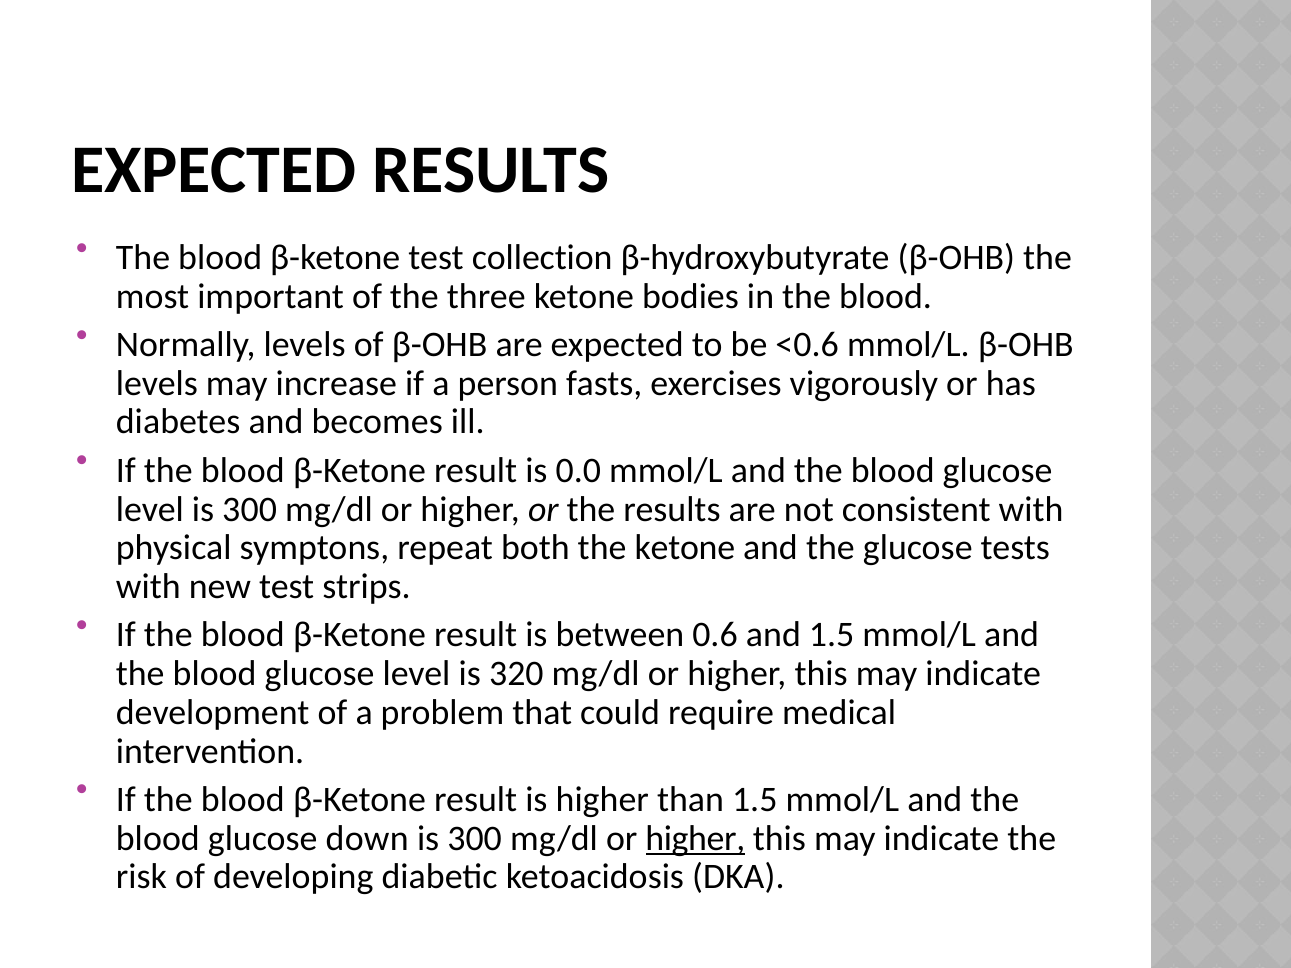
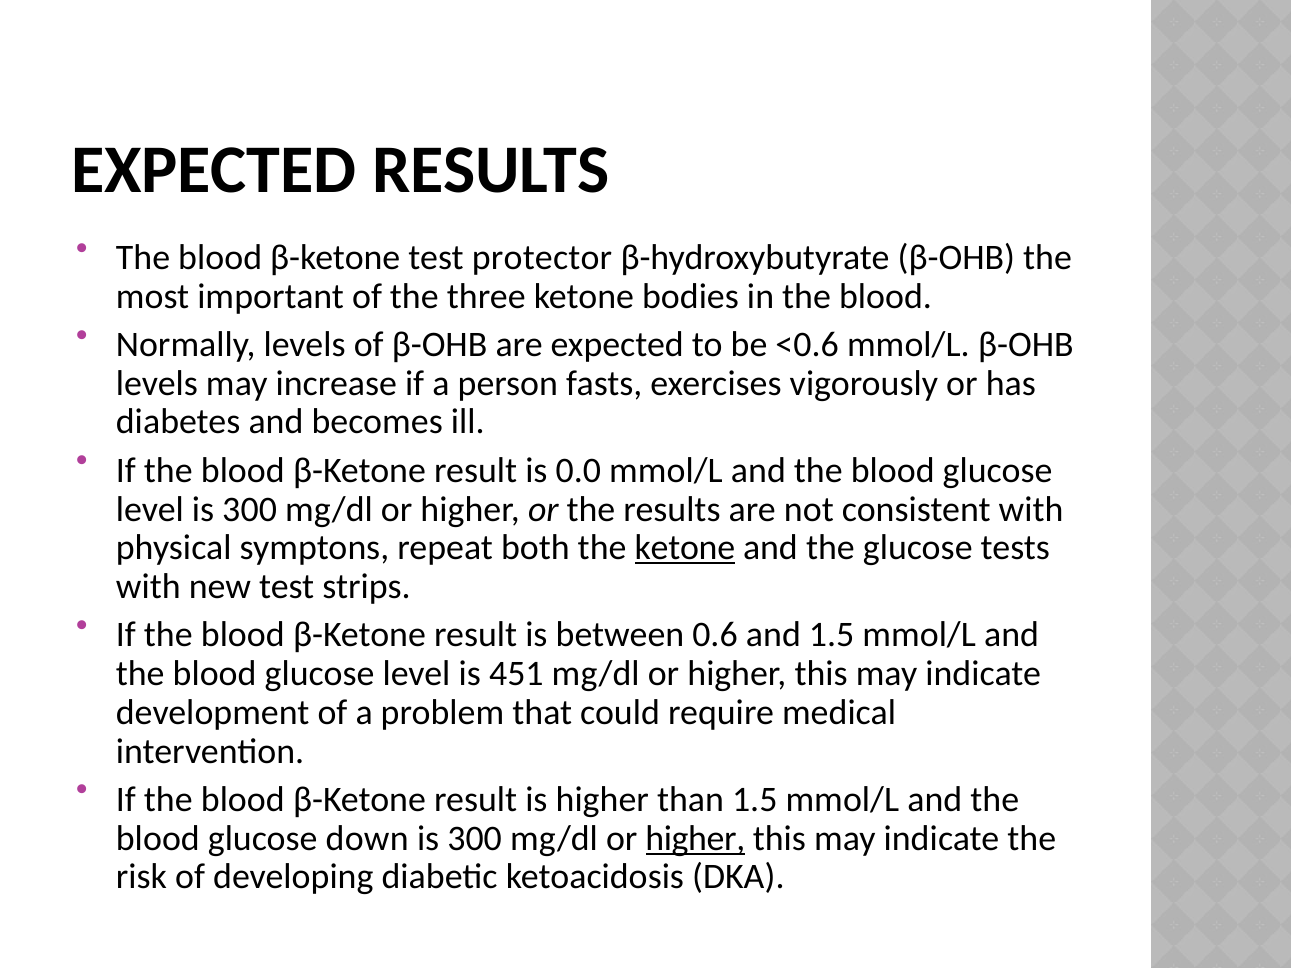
collection: collection -> protector (542, 258)
ketone underline: none -> present (685, 548)
320: 320 -> 451 (516, 674)
